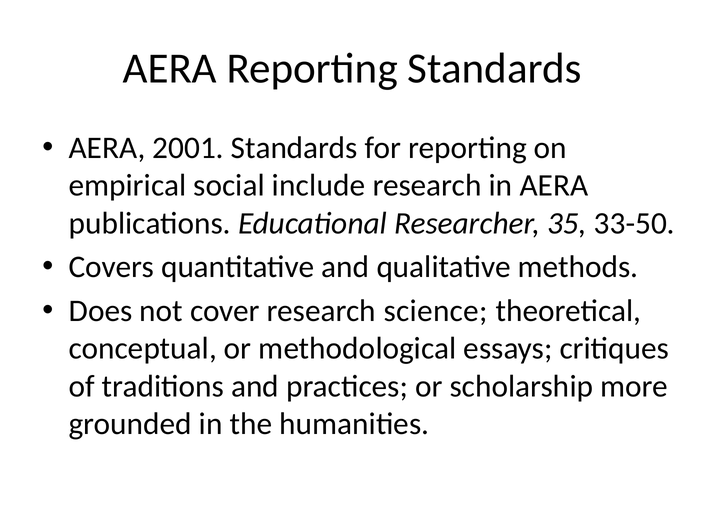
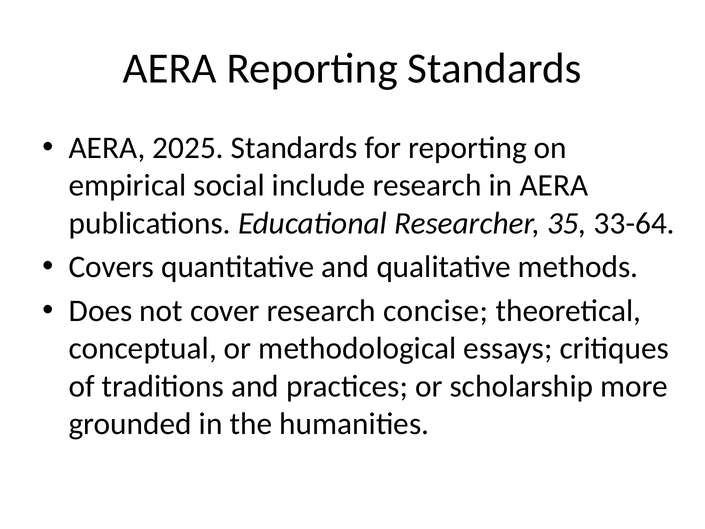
2001: 2001 -> 2025 (188, 148)
33-50: 33-50 -> 33-64 (634, 223)
science: science -> concise (436, 311)
